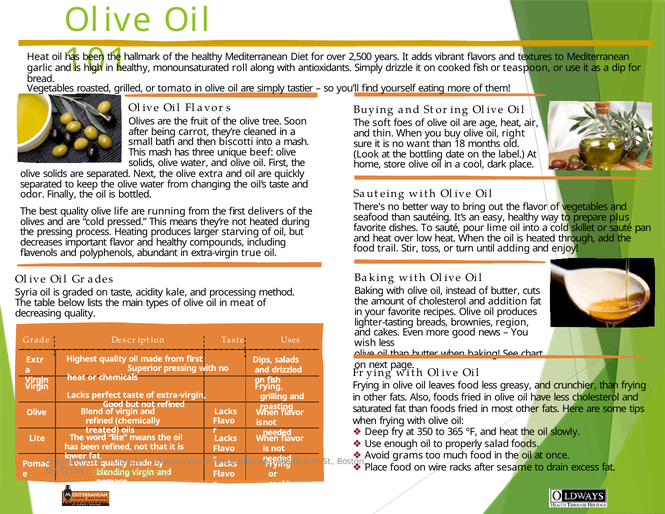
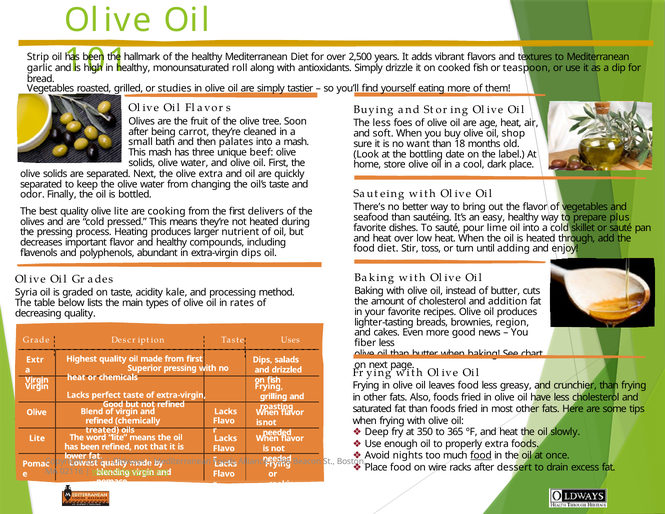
Heat: Heat -> Strip (38, 57)
tomato: tomato -> studies (175, 89)
The soft: soft -> less (382, 123)
thin: thin -> soft (383, 133)
right: right -> shop (513, 133)
biscotti: biscotti -> palates (236, 142)
olive life: life -> lite (121, 211)
are running: running -> cooking (167, 211)
starving: starving -> nutrient (240, 232)
food trail: trail -> diet (388, 249)
extra-virgin true: true -> dips (251, 253)
meat: meat -> rates (242, 303)
wish: wish -> fiber (365, 343)
properly salad: salad -> extra (497, 444)
grams: grams -> nights (408, 455)
food underline: none -> present (481, 455)
sesame: sesame -> dessert (514, 467)
